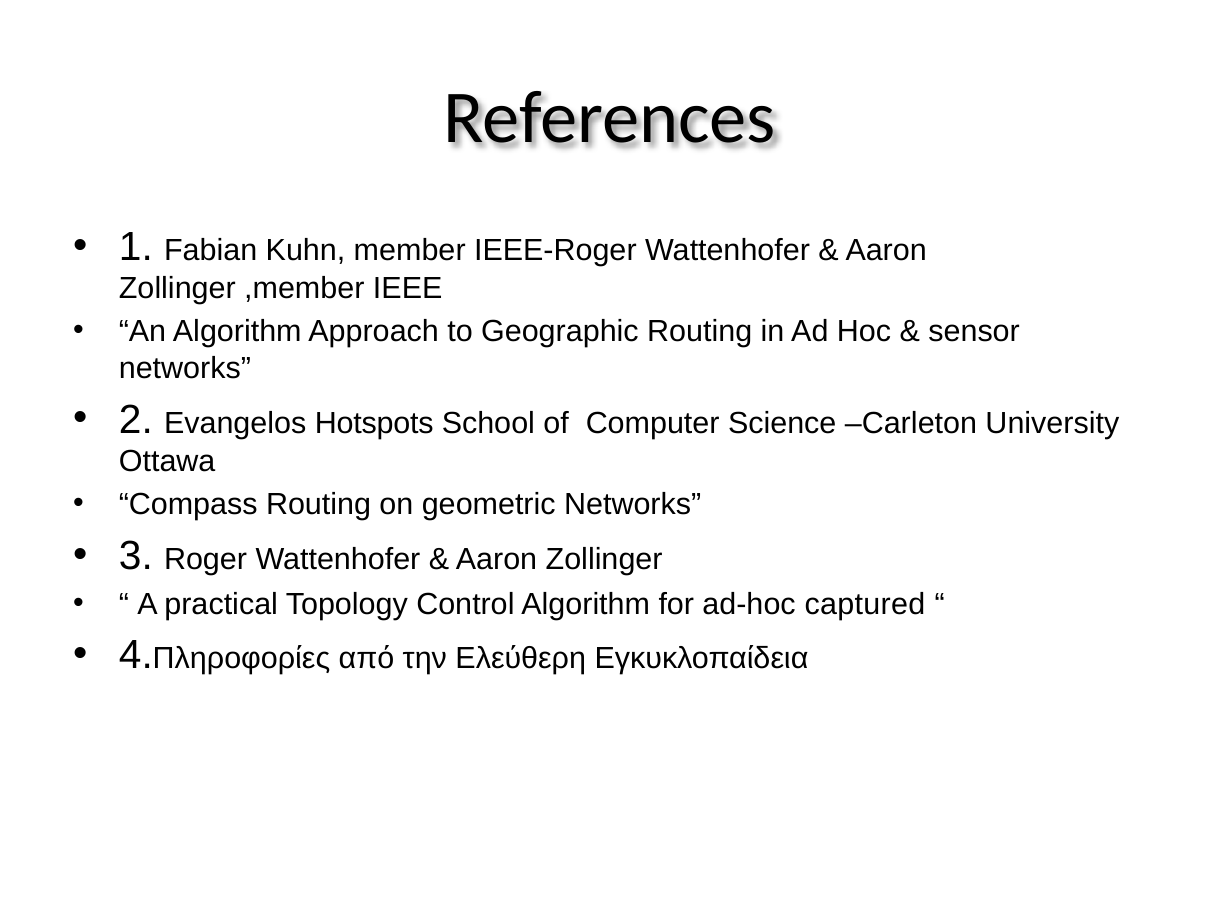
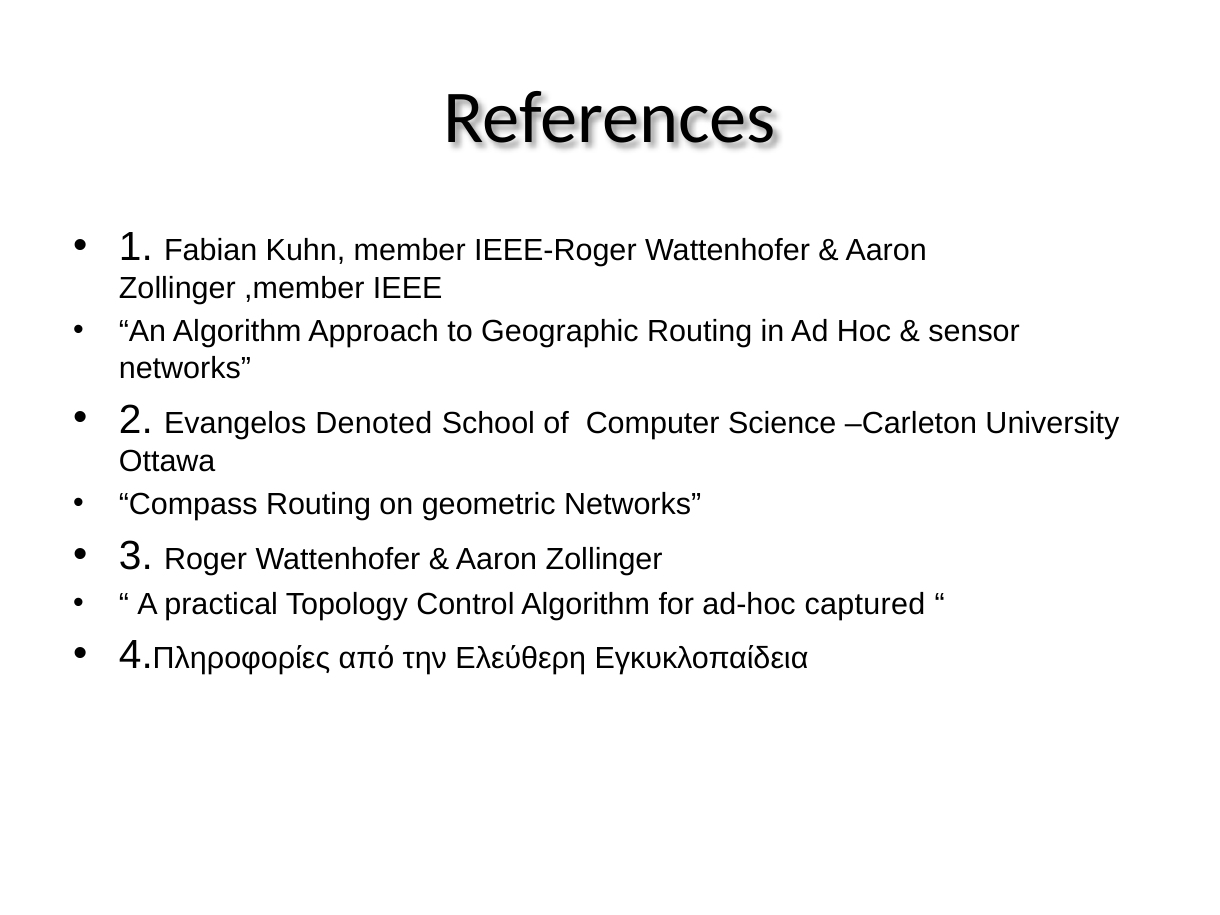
Hotspots: Hotspots -> Denoted (374, 423)
